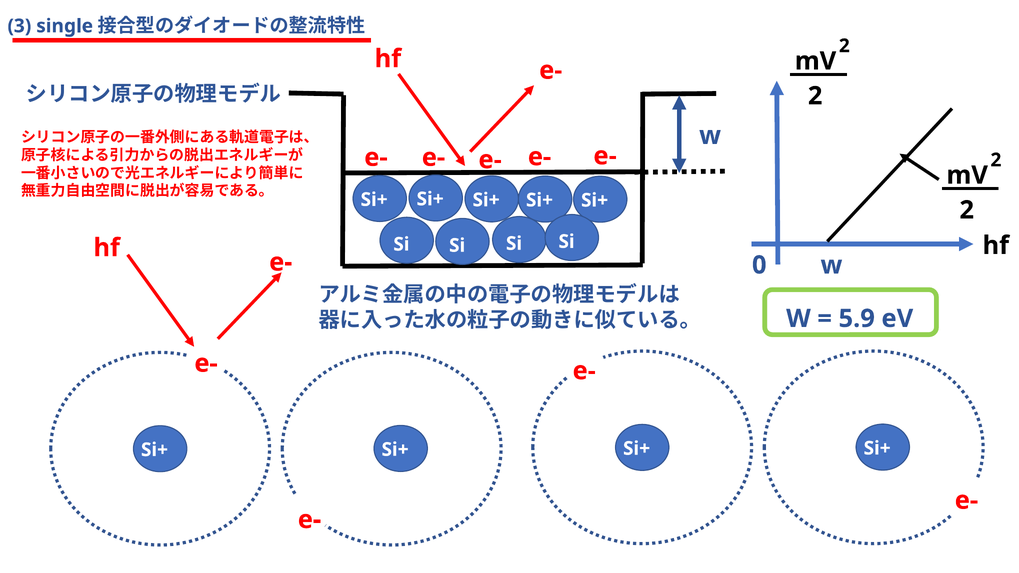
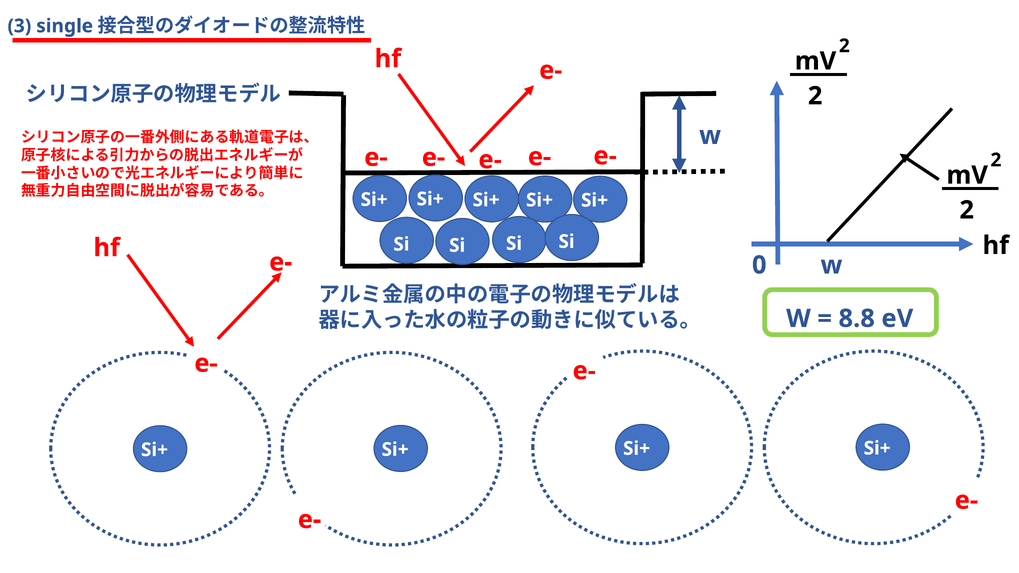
5.9: 5.9 -> 8.8 (857, 319)
